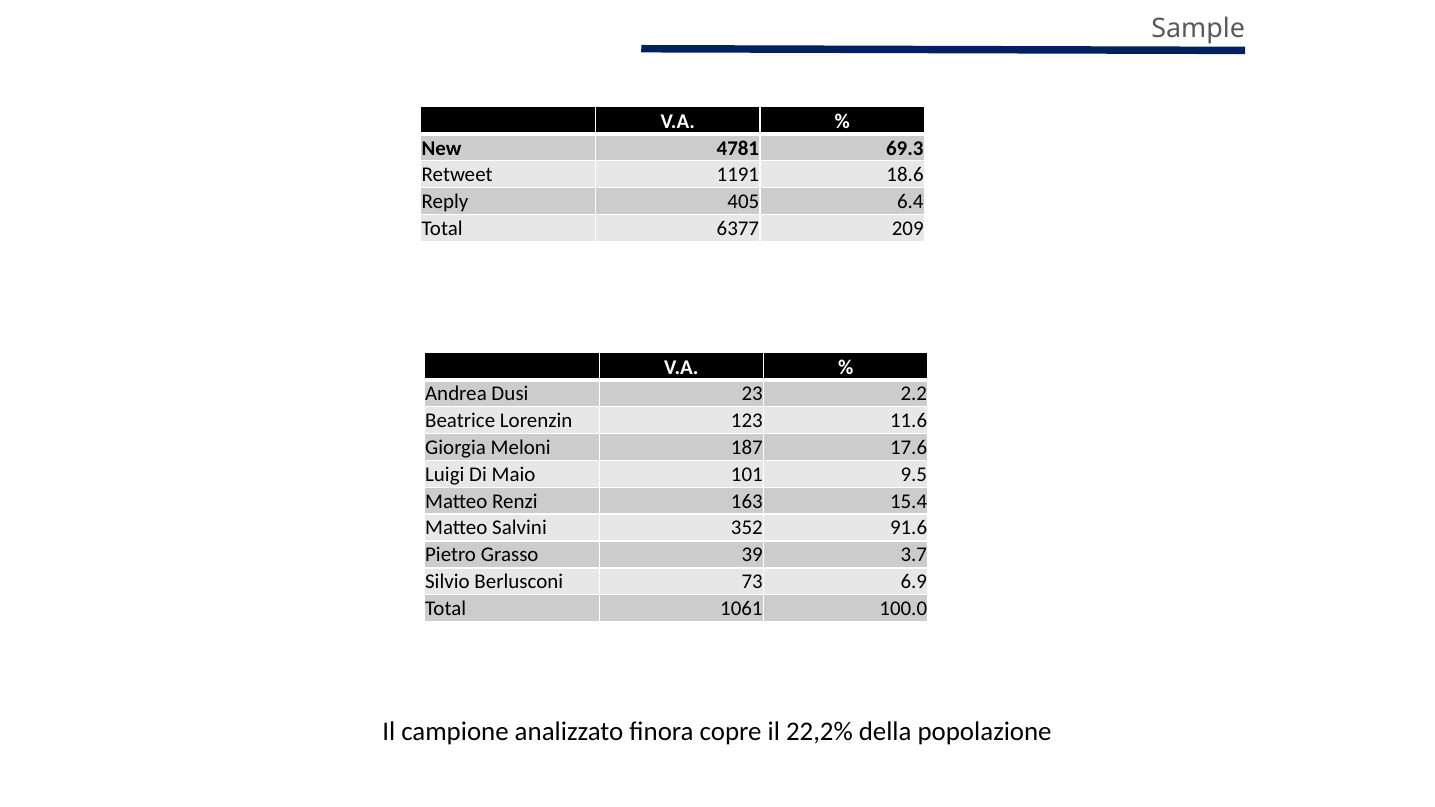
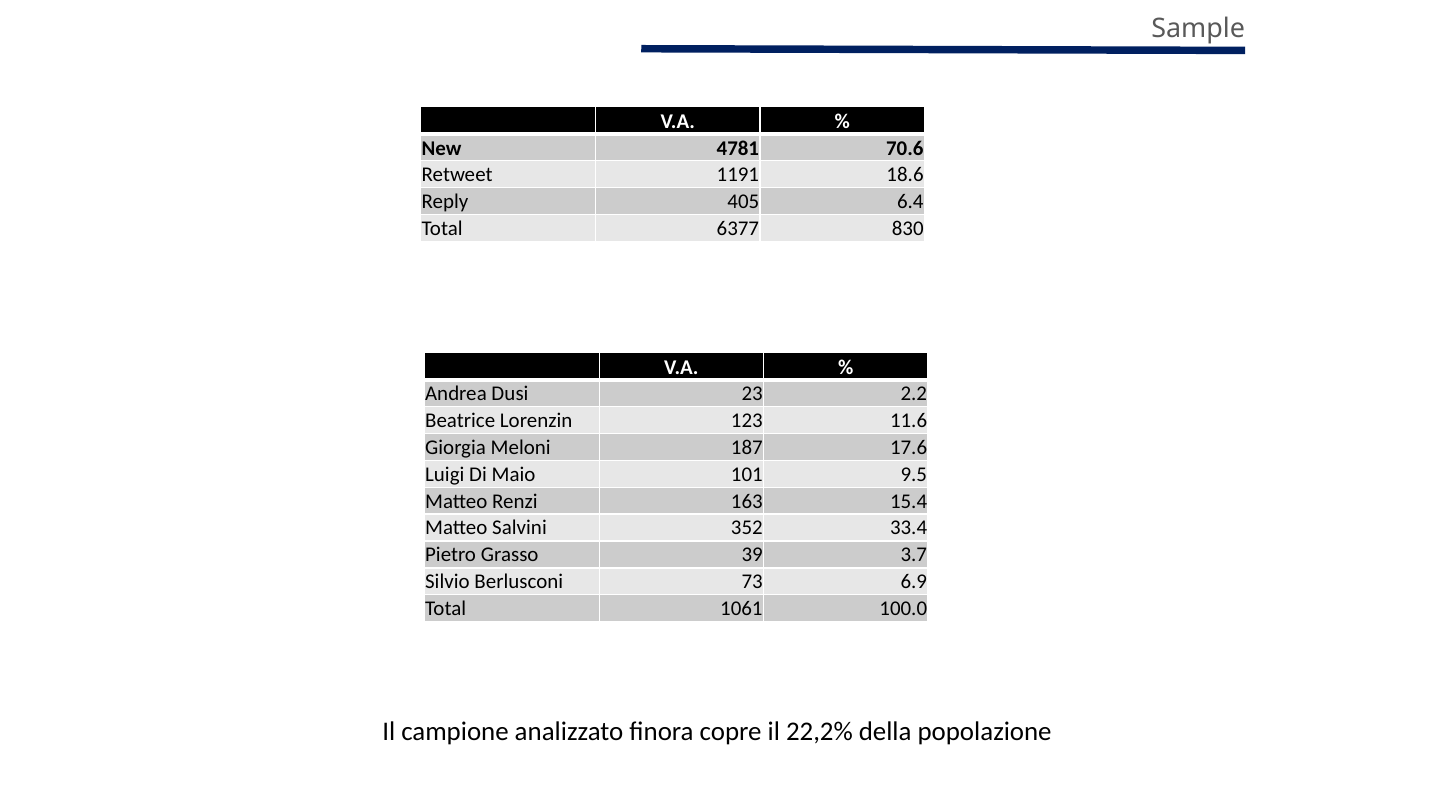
69.3: 69.3 -> 70.6 (905, 148)
209: 209 -> 830 (908, 229)
91.6: 91.6 -> 33.4 (909, 528)
